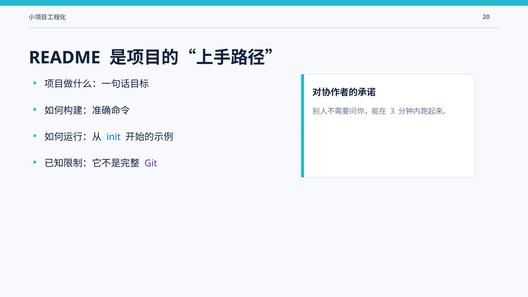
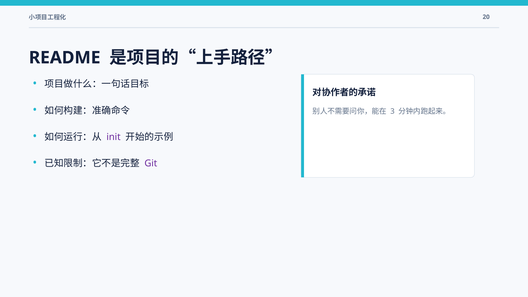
init colour: blue -> purple (114, 137)
